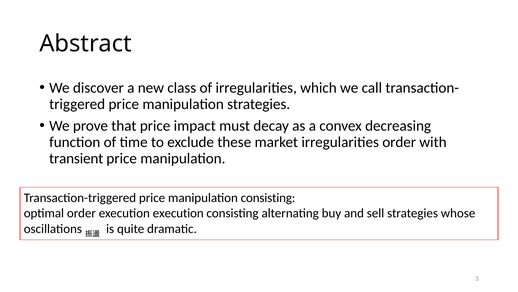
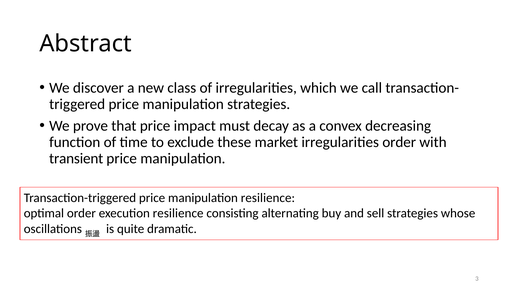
manipulation consisting: consisting -> resilience (268, 197)
execution execution: execution -> resilience (178, 213)
